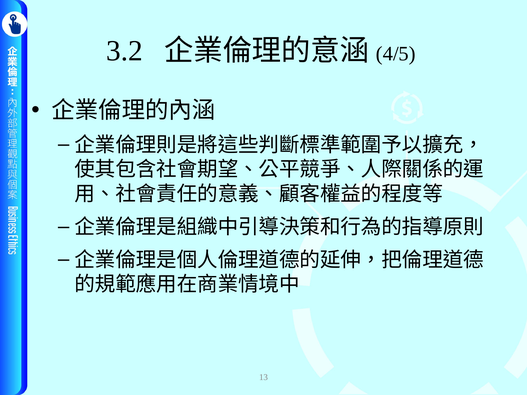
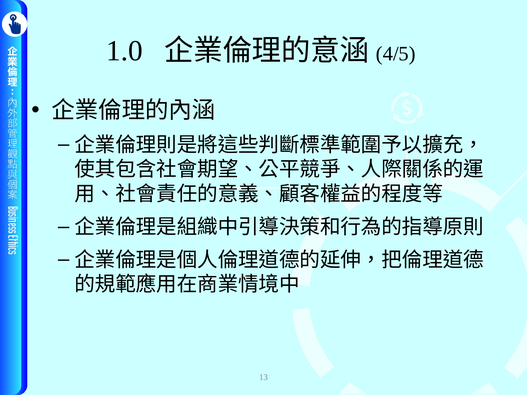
3.2: 3.2 -> 1.0 (124, 51)
